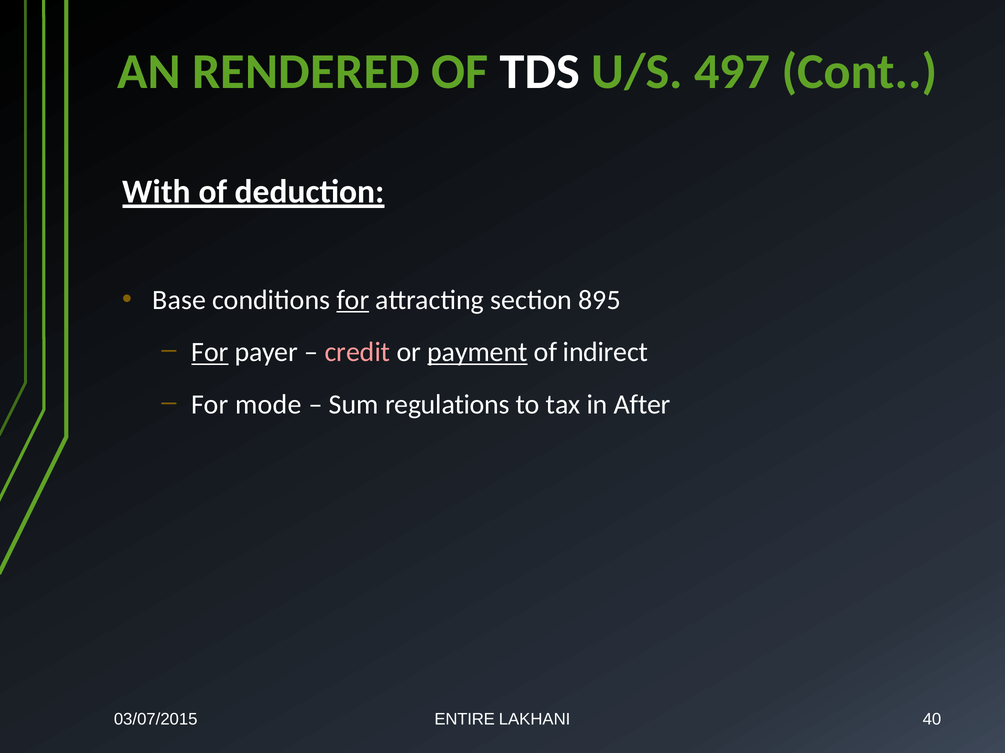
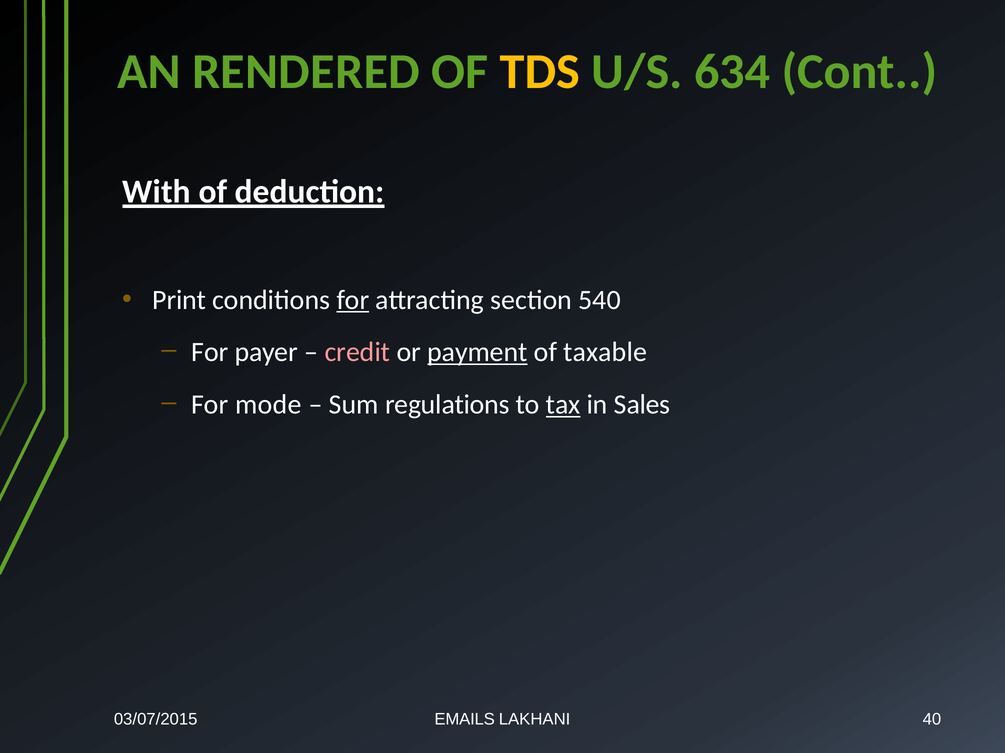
TDS colour: white -> yellow (540, 72)
497: 497 -> 634 (732, 72)
Base: Base -> Print (179, 300)
895: 895 -> 540 (600, 300)
For underline: present -> none (210, 353)
indirect: indirect -> taxable (605, 353)
tax underline: none -> present (563, 405)
After: After -> Sales (642, 405)
ENTIRE: ENTIRE -> EMAILS (465, 720)
